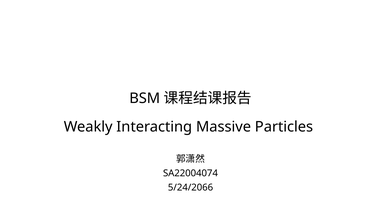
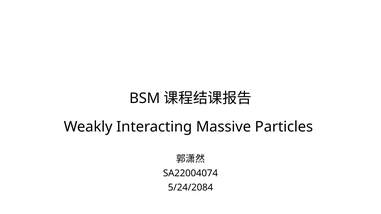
5/24/2066: 5/24/2066 -> 5/24/2084 (190, 188)
